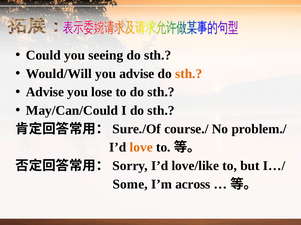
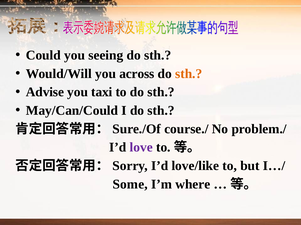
you advise: advise -> across (137, 74)
lose: lose -> taxi (102, 92)
love colour: orange -> purple (141, 148)
across: across -> where (193, 185)
